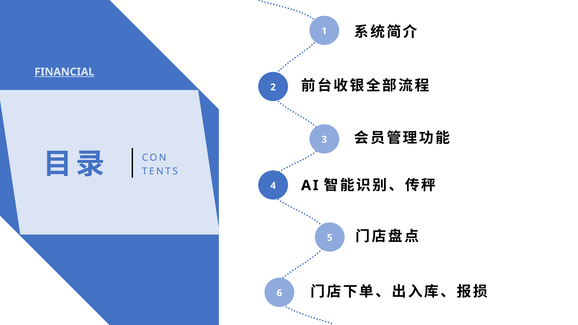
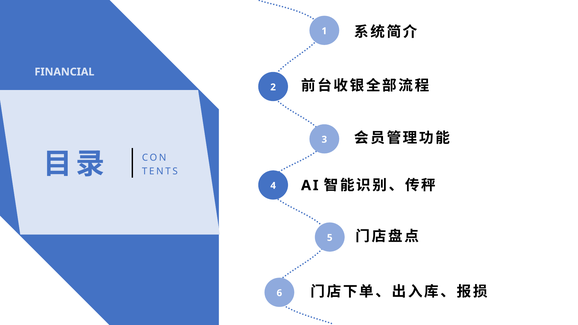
FINANCIAL underline: present -> none (64, 72)
